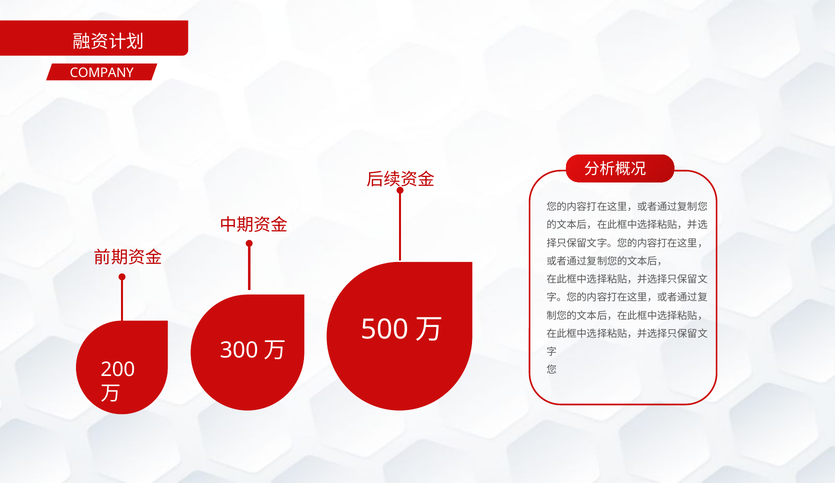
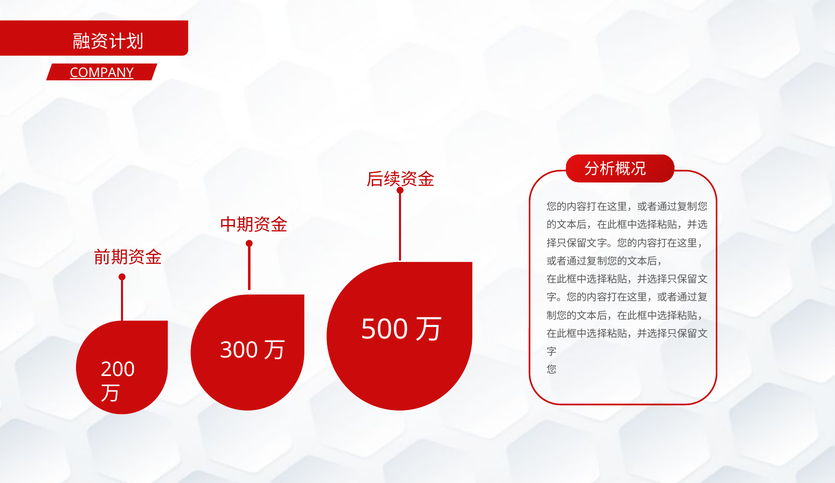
COMPANY underline: none -> present (102, 73)
